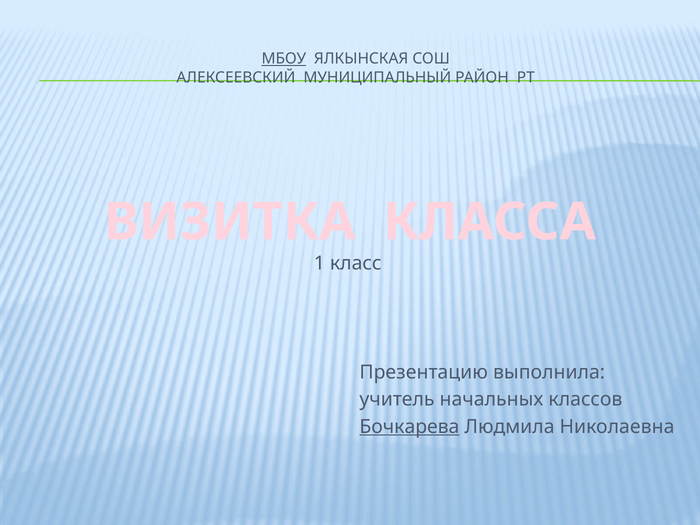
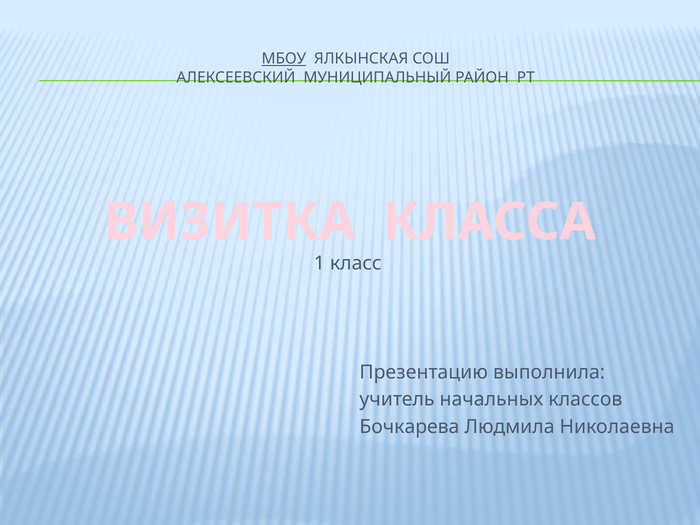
Бочкарева underline: present -> none (409, 427)
